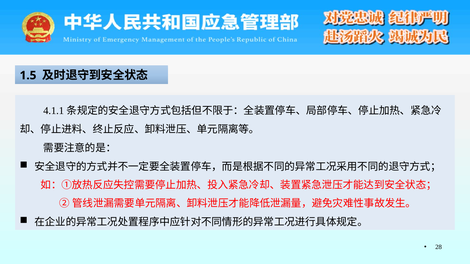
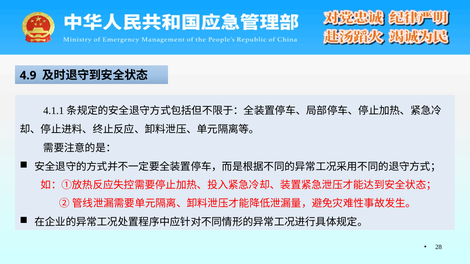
1.5: 1.5 -> 4.9 (28, 76)
